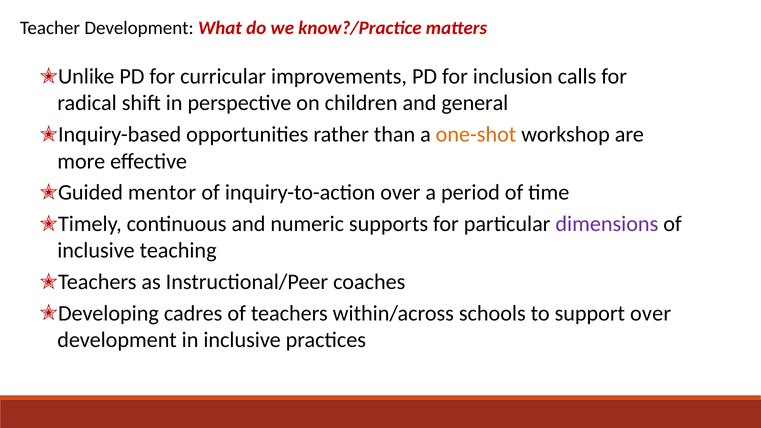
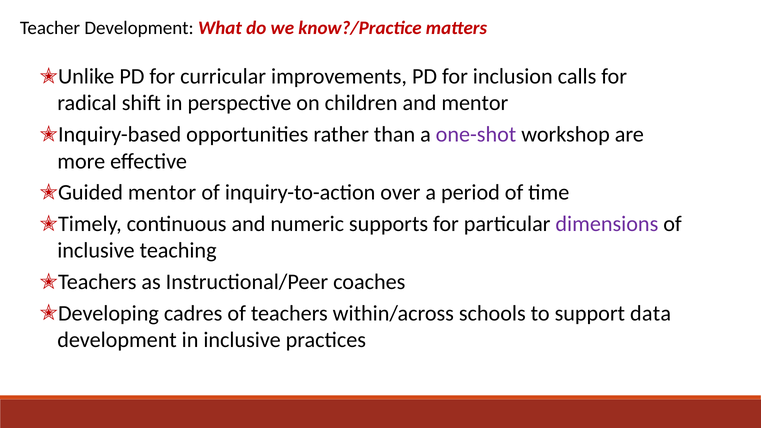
and general: general -> mentor (475, 103)
one-shot colour: orange -> purple (476, 135)
support over: over -> data (651, 314)
